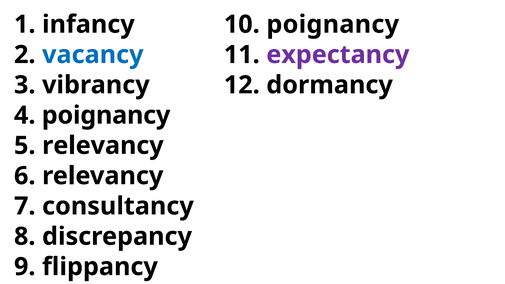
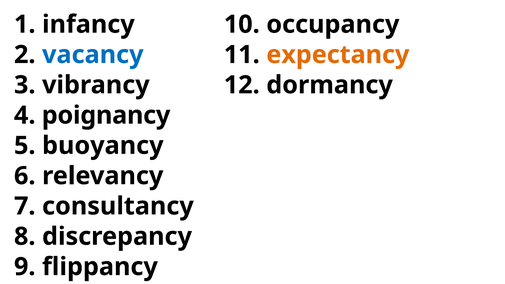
10 poignancy: poignancy -> occupancy (333, 24)
expectancy colour: purple -> orange (338, 55)
relevancy: relevancy -> buoyancy (103, 146)
